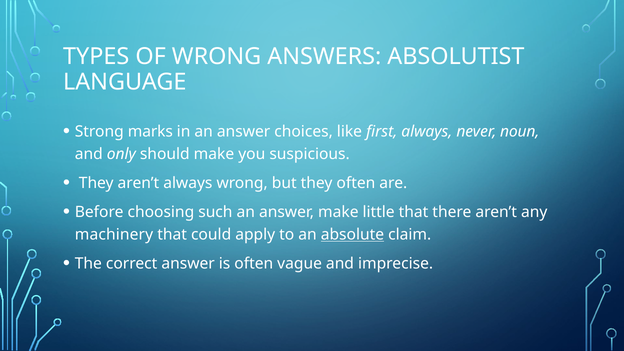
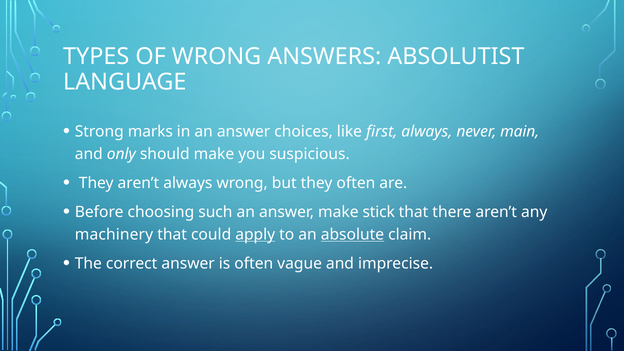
noun: noun -> main (520, 132)
little: little -> stick (379, 212)
apply underline: none -> present (255, 235)
